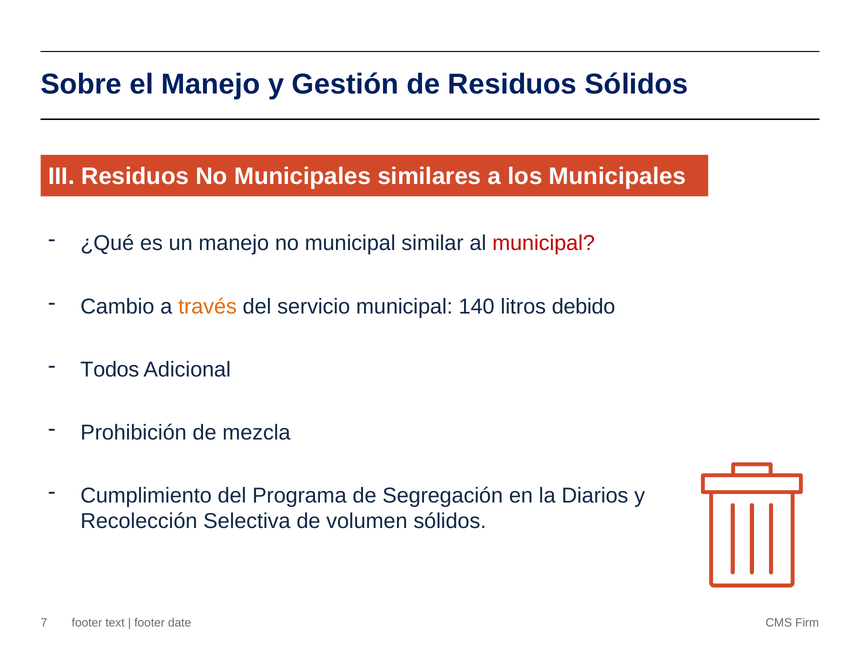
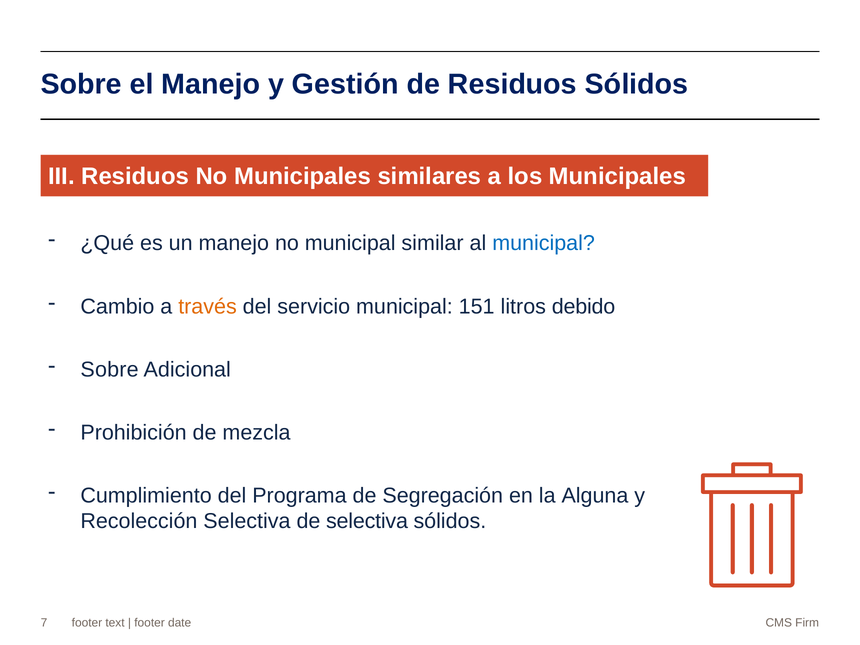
municipal colour: red -> blue (544, 243)
140: 140 -> 151 (477, 306)
Todos: Todos -> Sobre (110, 369)
Diarios: Diarios -> Alguna (595, 496)
de volumen: volumen -> selectiva (367, 521)
